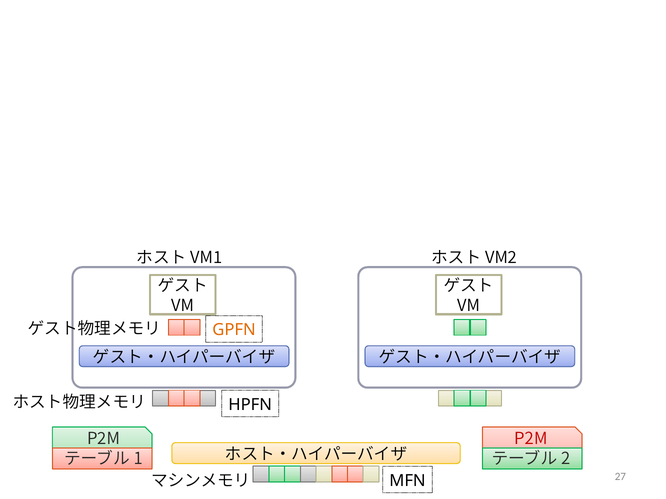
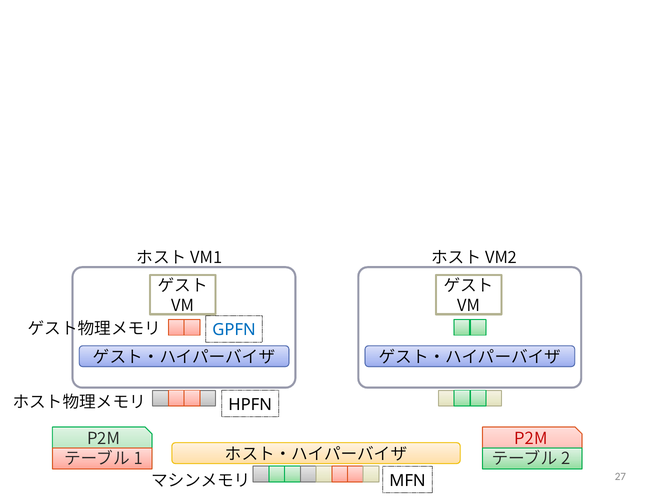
GPFN colour: orange -> blue (234, 330)
